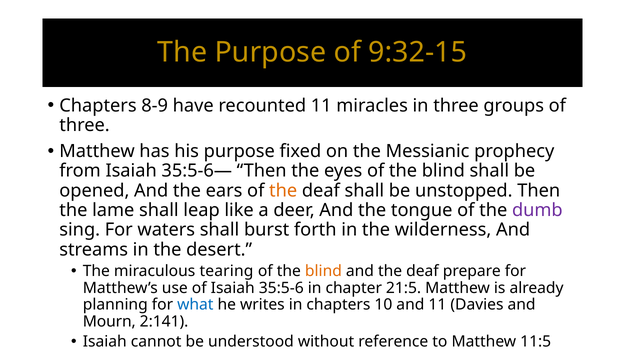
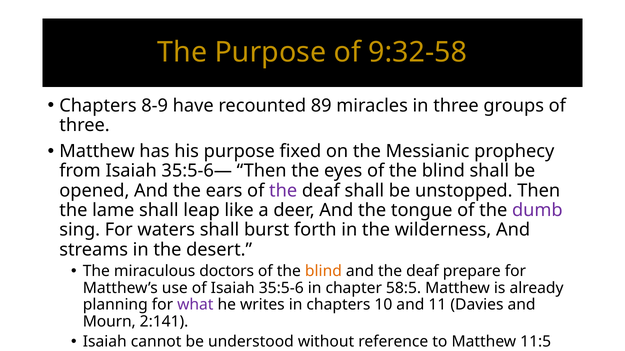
9:32-15: 9:32-15 -> 9:32-58 (418, 53)
recounted 11: 11 -> 89 (321, 106)
the colour: orange -> purple (283, 191)
tearing: tearing -> doctors (227, 272)
21:5: 21:5 -> 58:5 (404, 288)
what colour: blue -> purple (195, 305)
